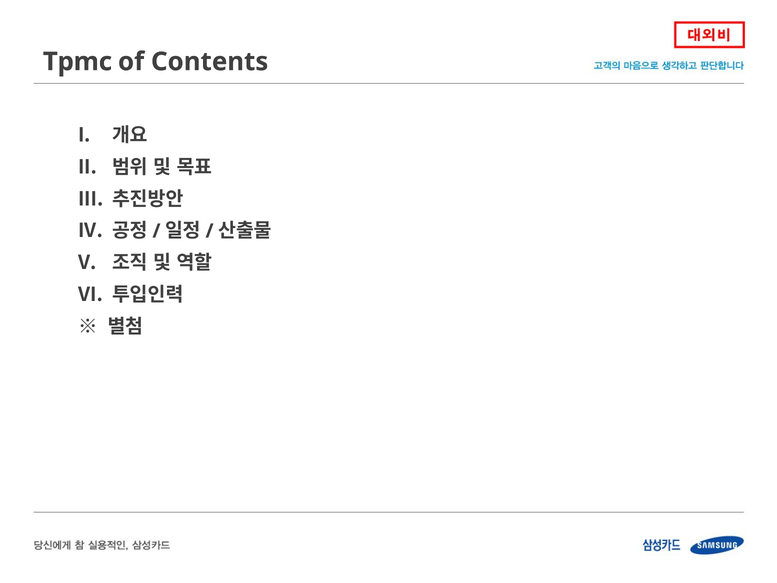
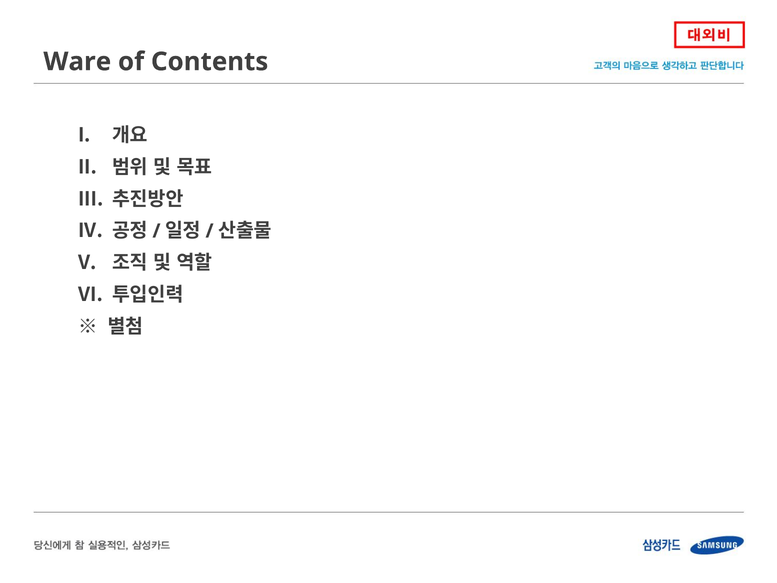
Tpmc: Tpmc -> Ware (77, 62)
